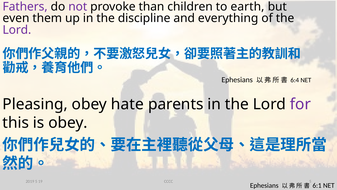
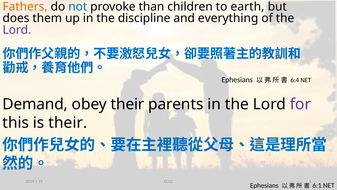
Fathers colour: purple -> orange (25, 7)
not colour: purple -> blue (78, 7)
even: even -> does (16, 18)
Pleasing: Pleasing -> Demand (35, 104)
obey hate: hate -> their (128, 104)
is obey: obey -> their (68, 123)
